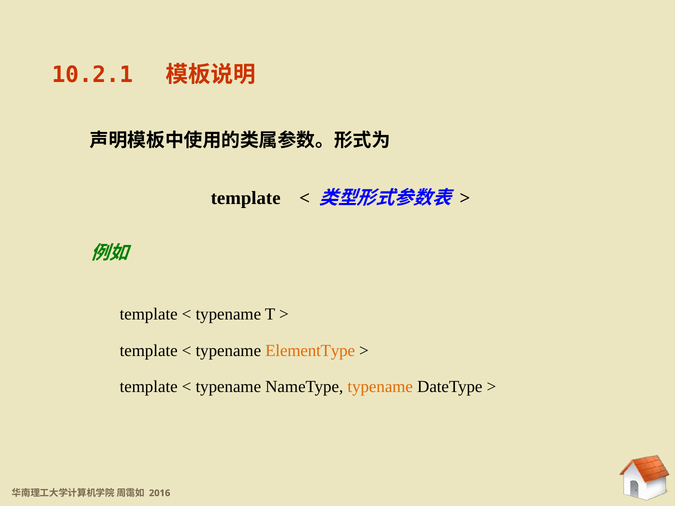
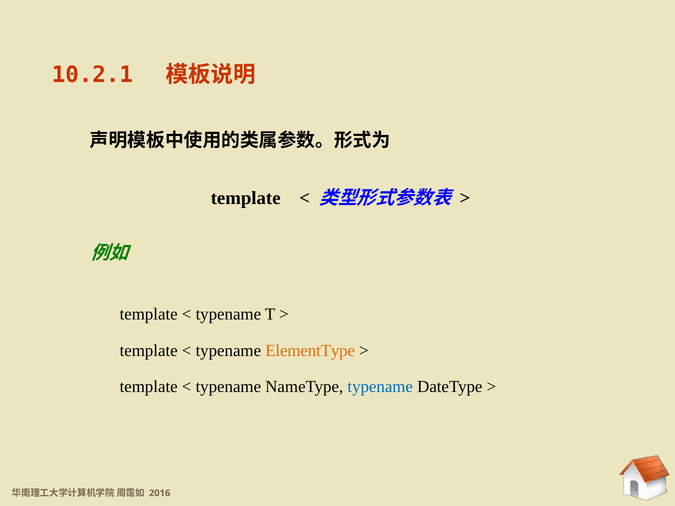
typename colour: orange -> blue (380, 387)
